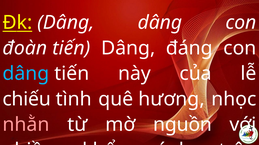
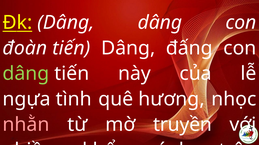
đáng: đáng -> đấng (189, 48)
dâng colour: light blue -> light green (26, 74)
chiếu: chiếu -> ngựa (27, 100)
nguồn: nguồn -> truyền (183, 125)
